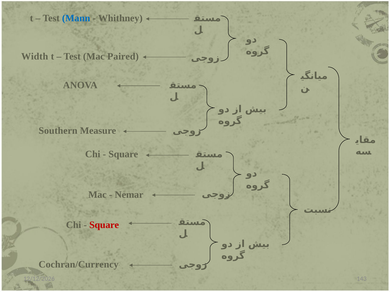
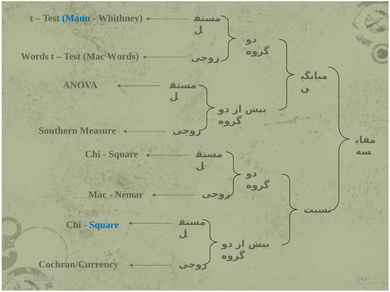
Width: Width -> Words (35, 56)
Mac Paired: Paired -> Words (123, 56)
Square colour: red -> blue (104, 225)
